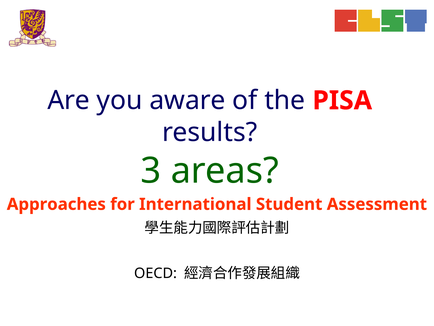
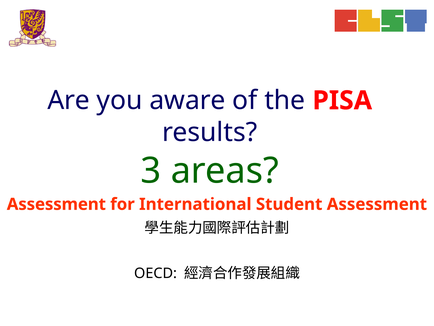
Approaches: Approaches -> Assessment (56, 204)
